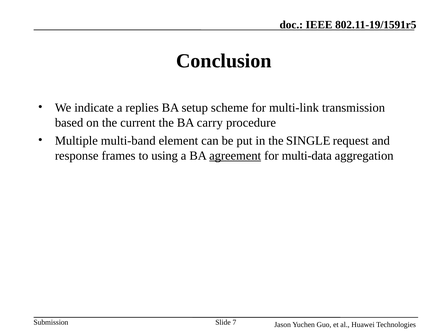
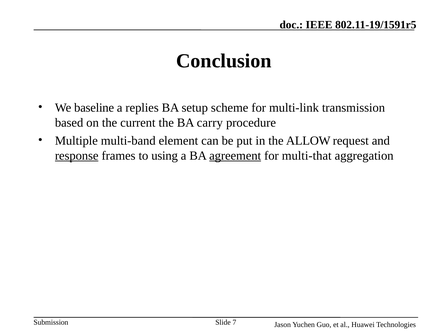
indicate: indicate -> baseline (94, 108)
SINGLE: SINGLE -> ALLOW (308, 141)
response underline: none -> present (77, 156)
multi-data: multi-data -> multi-that (307, 156)
